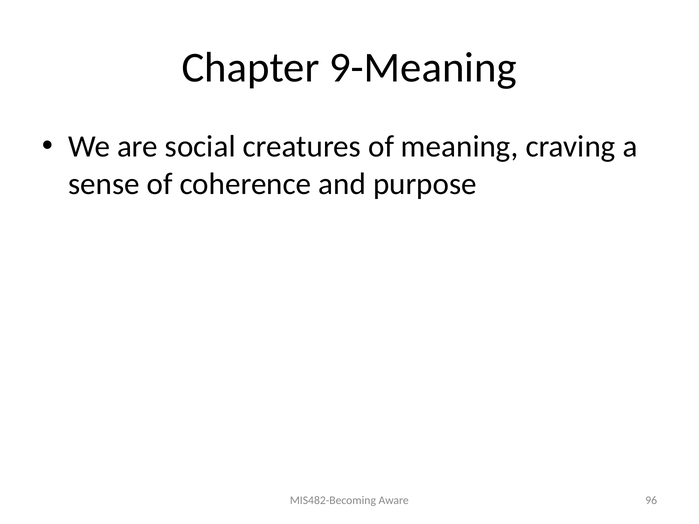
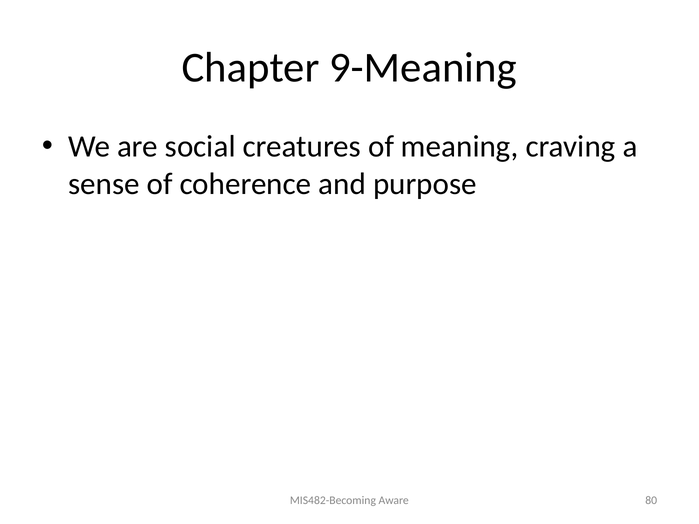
96: 96 -> 80 (651, 501)
